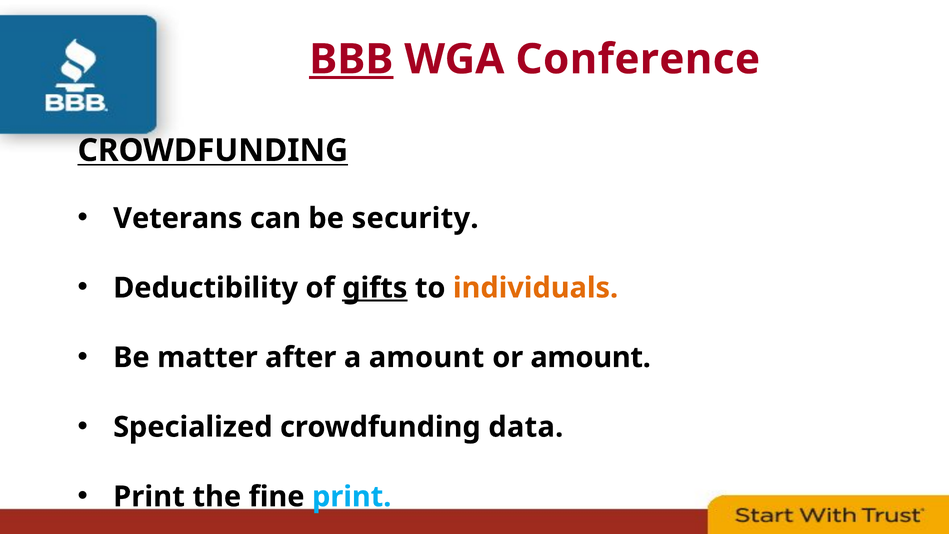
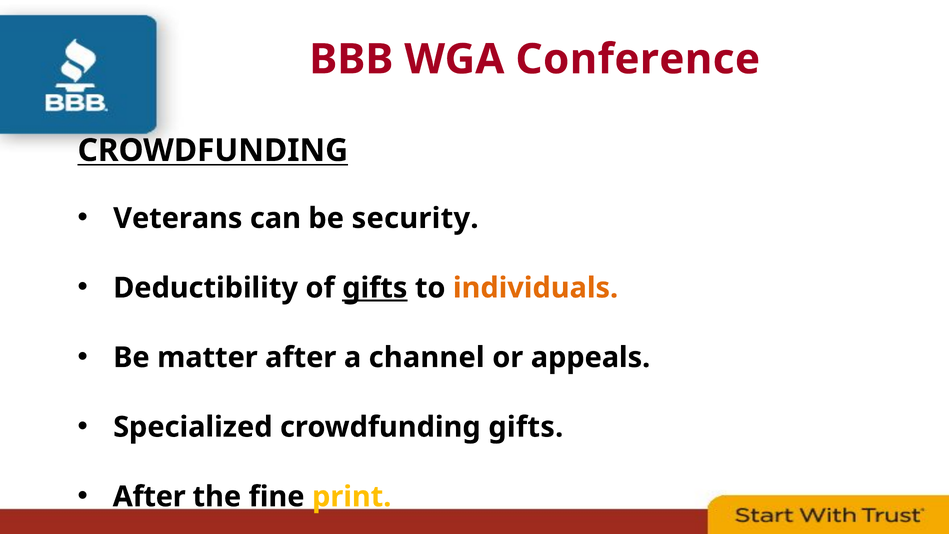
BBB underline: present -> none (351, 59)
a amount: amount -> channel (427, 357)
or amount: amount -> appeals (591, 357)
crowdfunding data: data -> gifts (526, 427)
Print: Print -> After (149, 497)
print colour: light blue -> yellow (352, 497)
